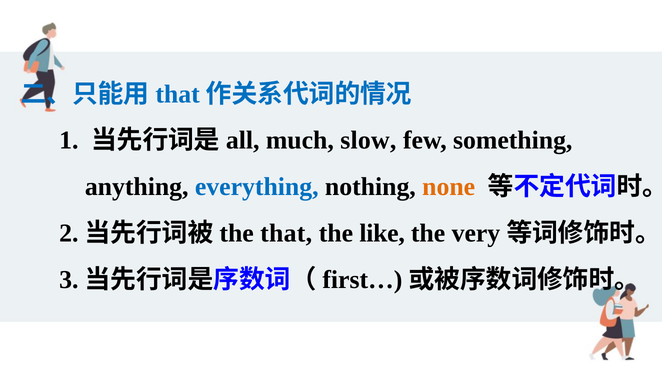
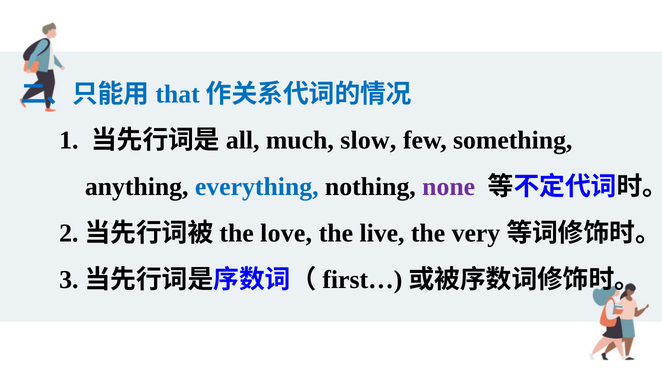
none colour: orange -> purple (449, 187)
the that: that -> love (286, 233)
like: like -> live (382, 233)
